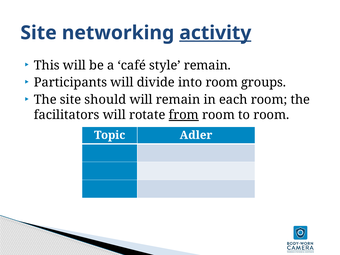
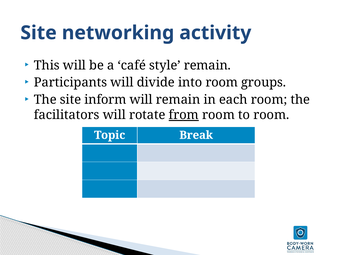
activity underline: present -> none (215, 33)
should: should -> inform (105, 100)
Adler: Adler -> Break (196, 135)
